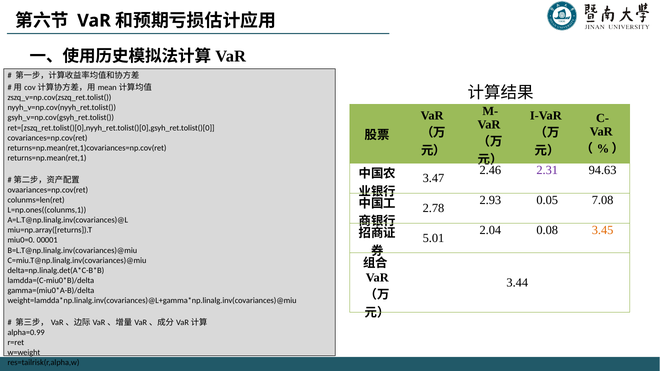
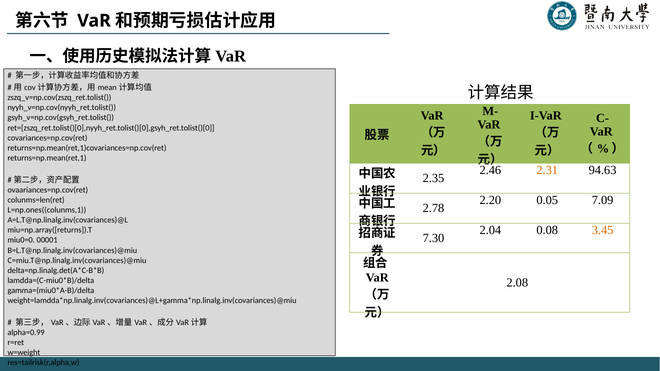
2.31 colour: purple -> orange (547, 171)
3.47: 3.47 -> 2.35 (433, 179)
2.93: 2.93 -> 2.20 (490, 200)
7.08: 7.08 -> 7.09 (603, 200)
5.01: 5.01 -> 7.30 (433, 238)
3.44: 3.44 -> 2.08 (517, 283)
